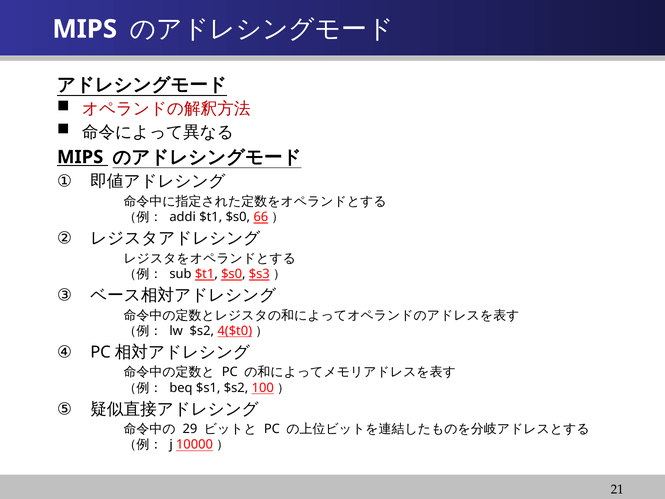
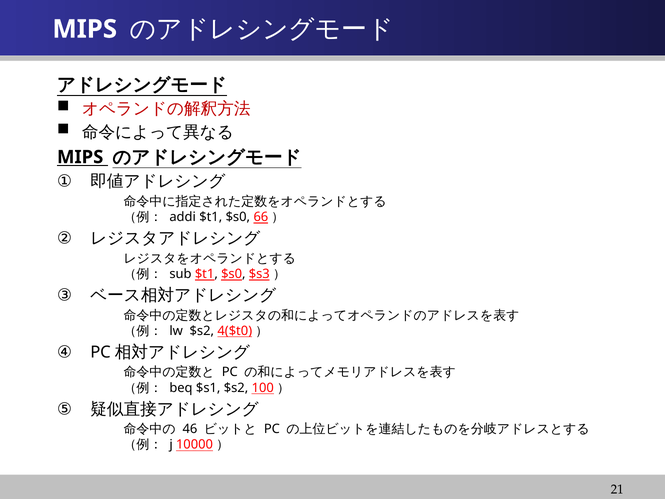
29: 29 -> 46 (190, 429)
